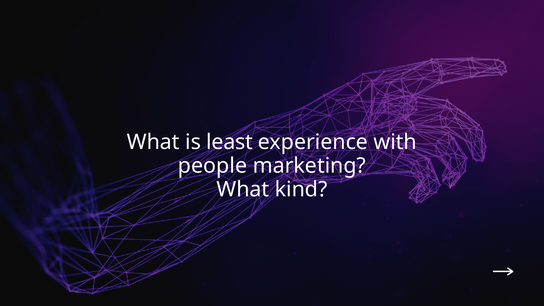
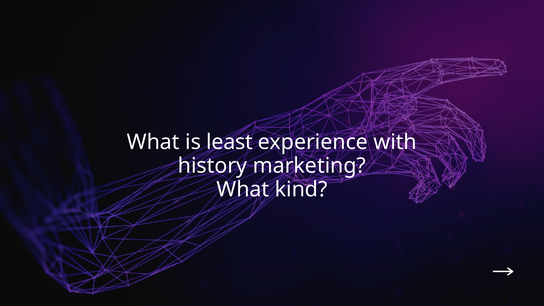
people: people -> history (213, 166)
